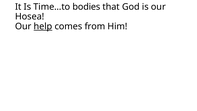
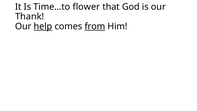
bodies: bodies -> flower (86, 7)
Hosea: Hosea -> Thank (30, 17)
from underline: none -> present (95, 26)
